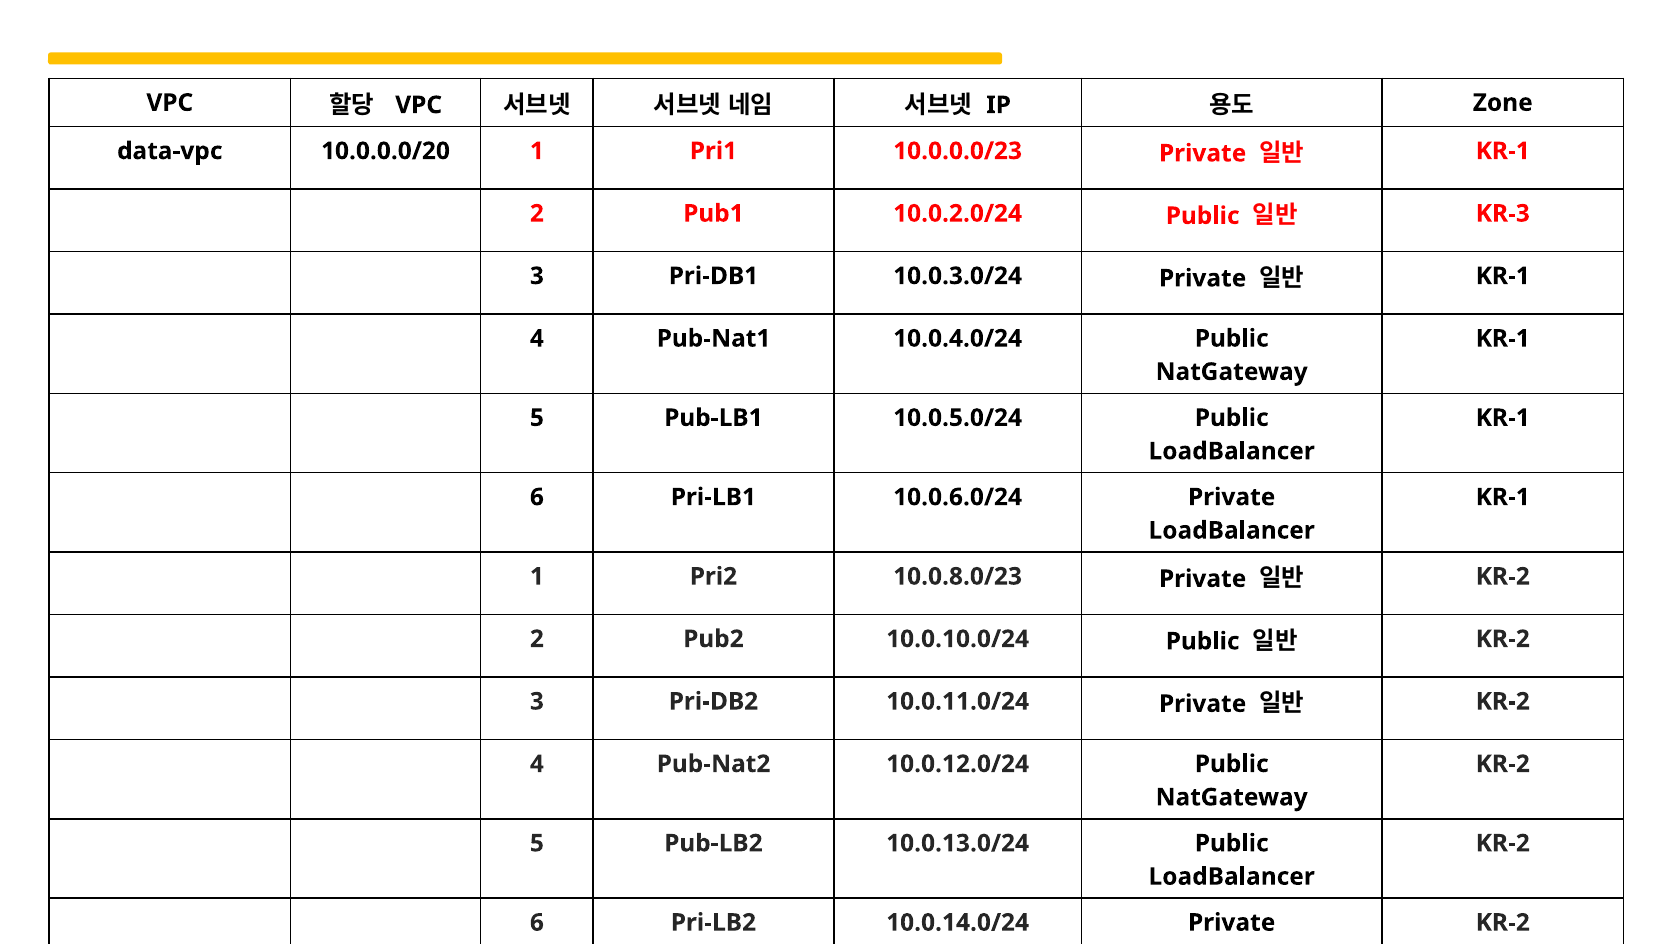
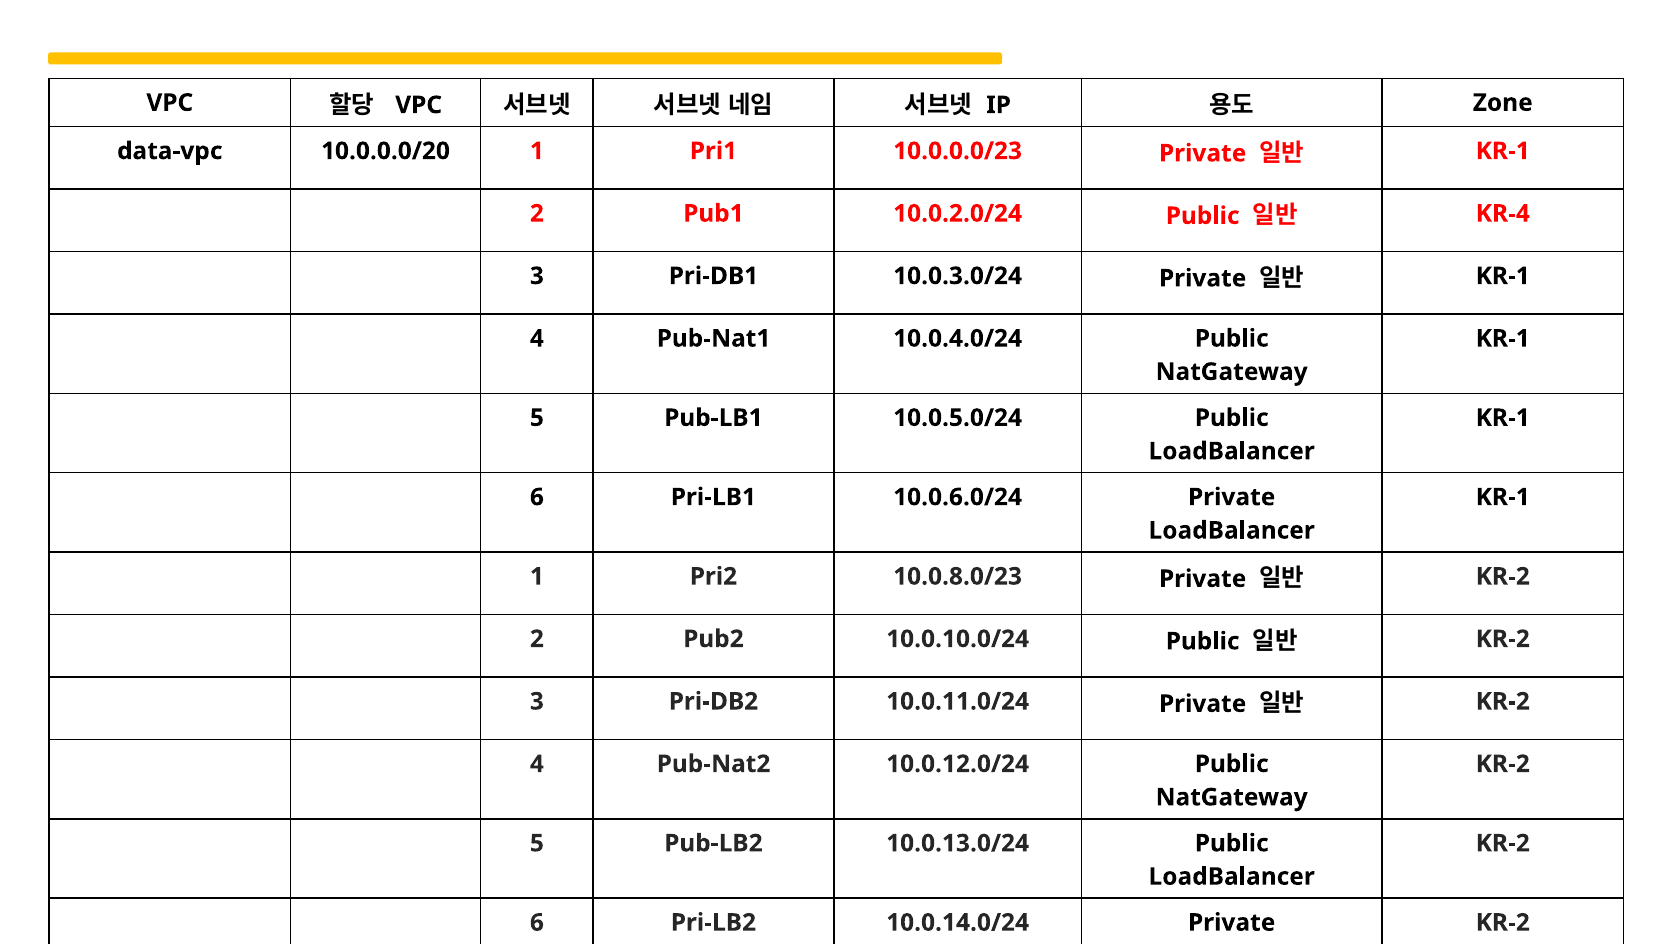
KR-3: KR-3 -> KR-4 (1503, 213)
